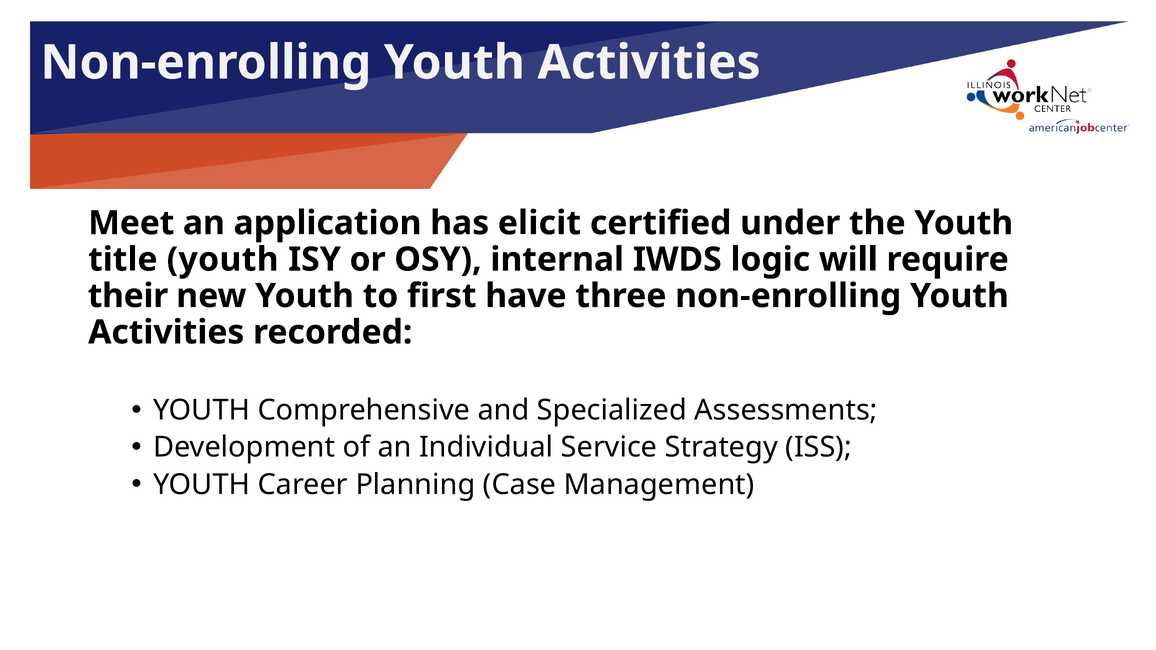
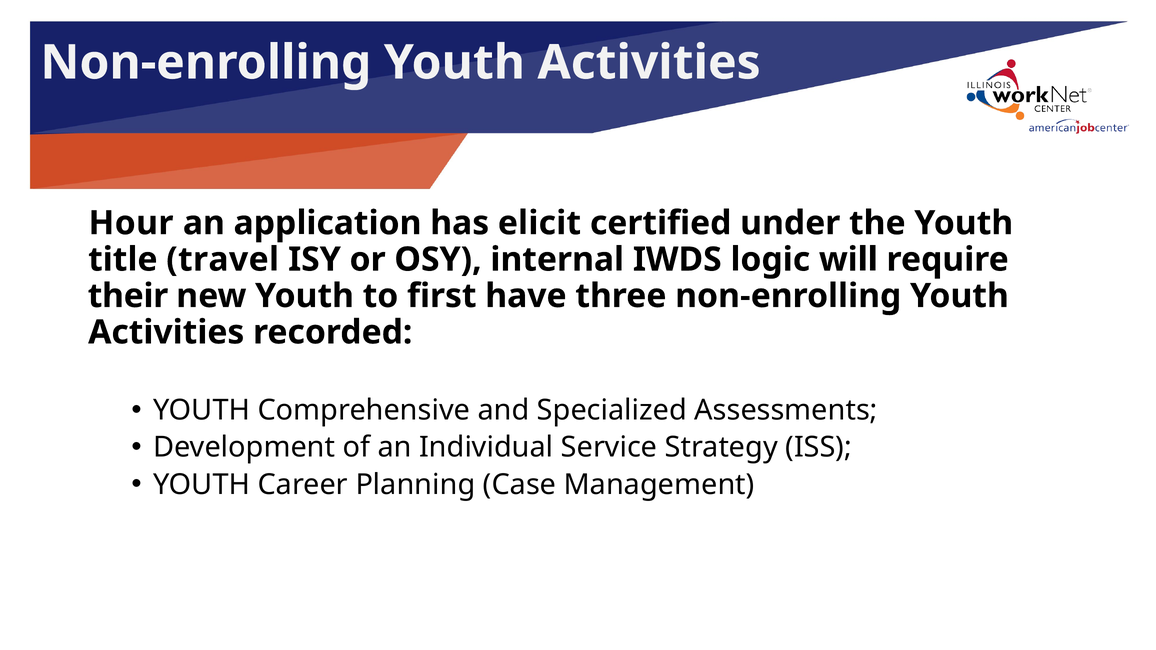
Meet: Meet -> Hour (131, 223)
title youth: youth -> travel (223, 260)
